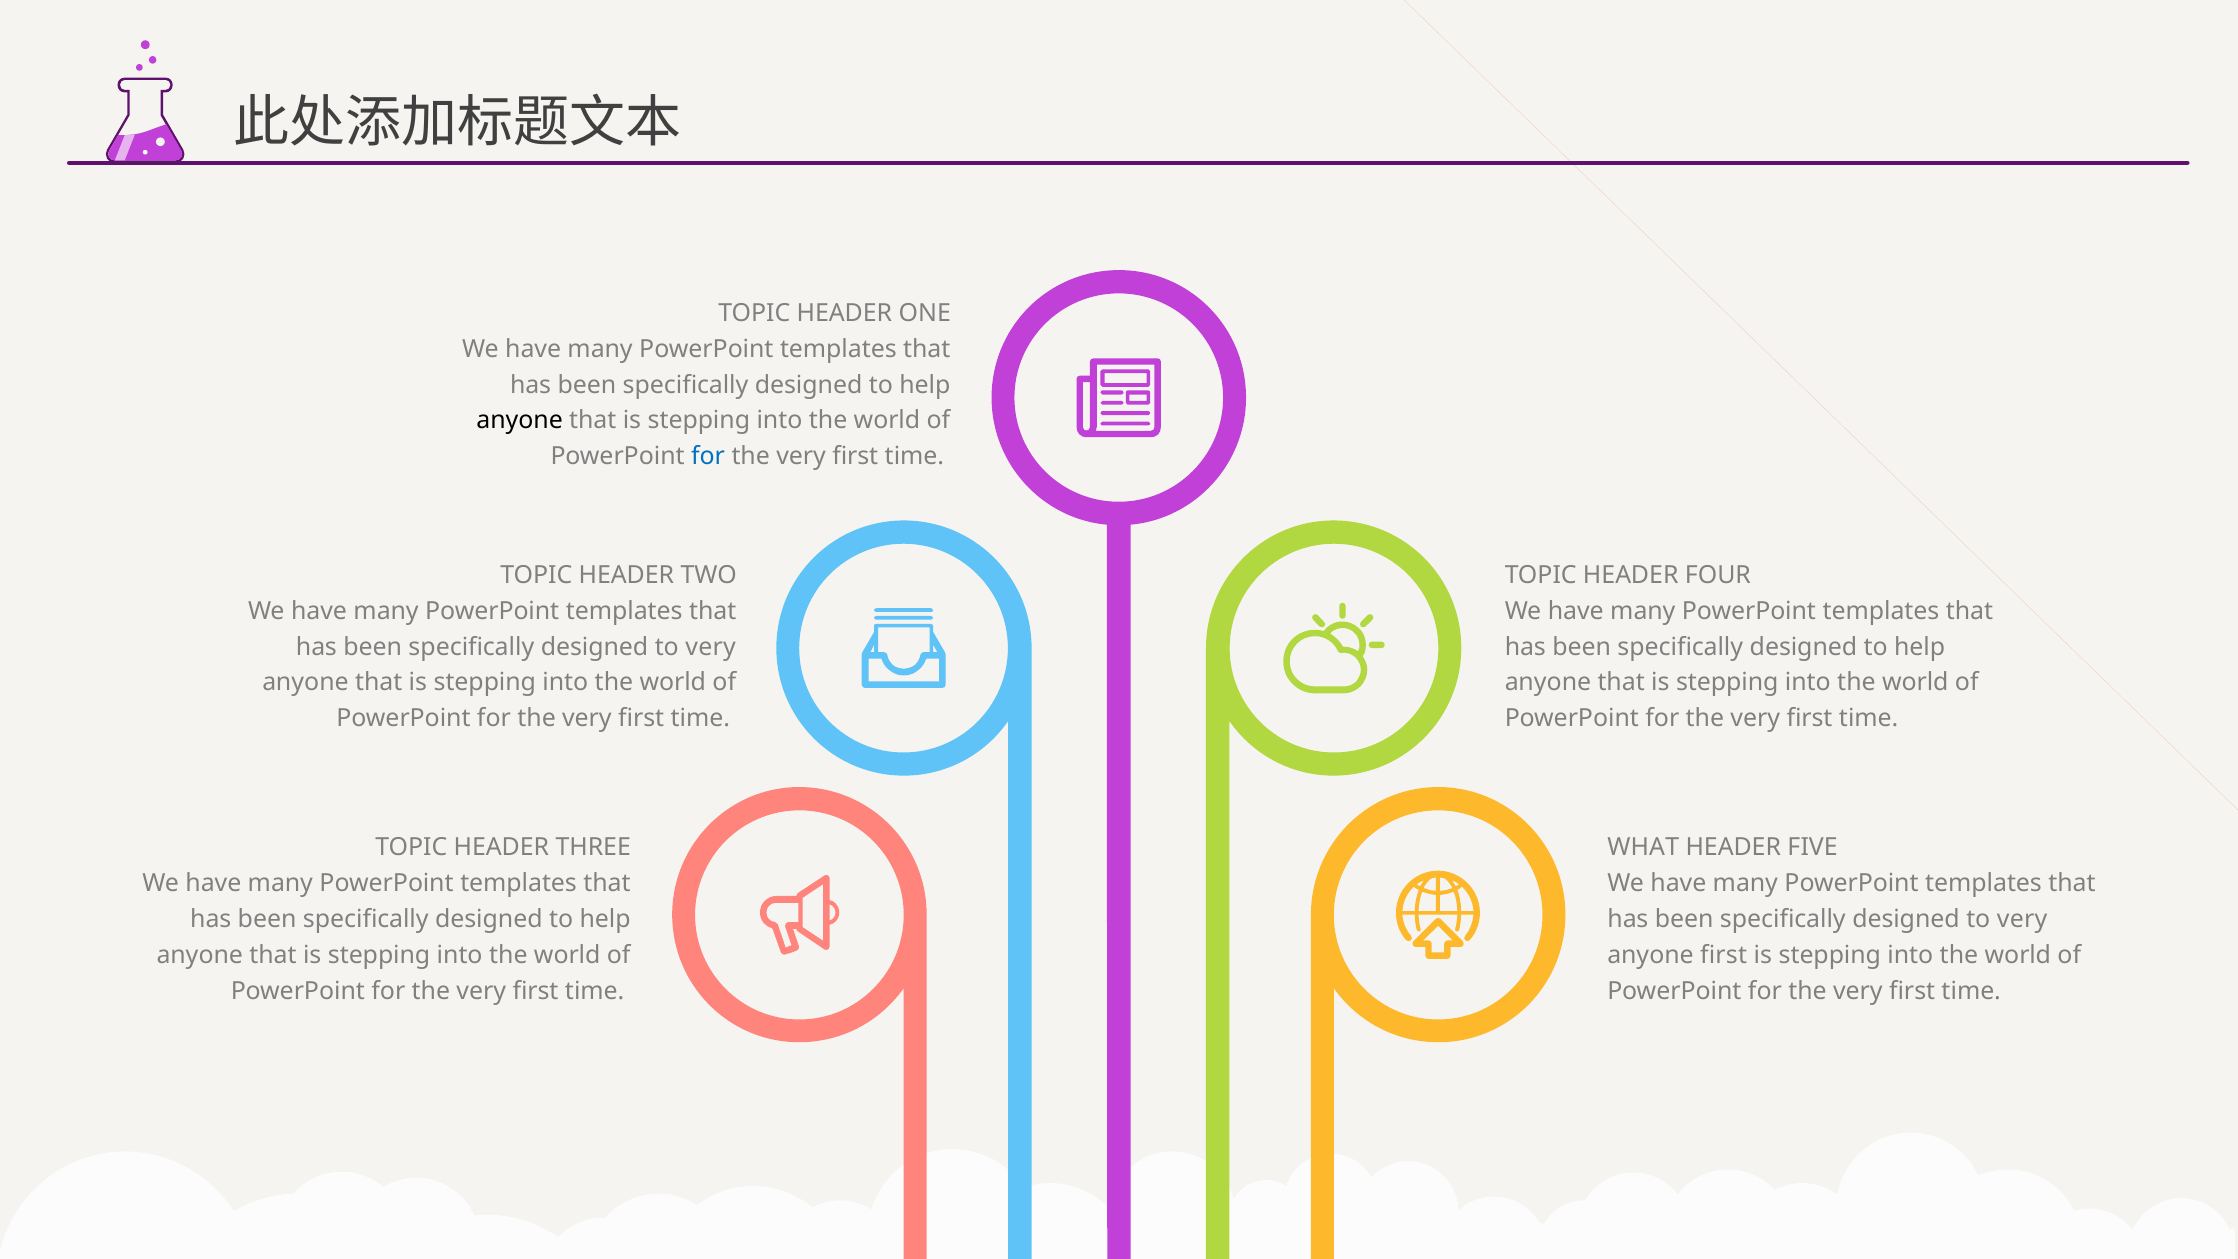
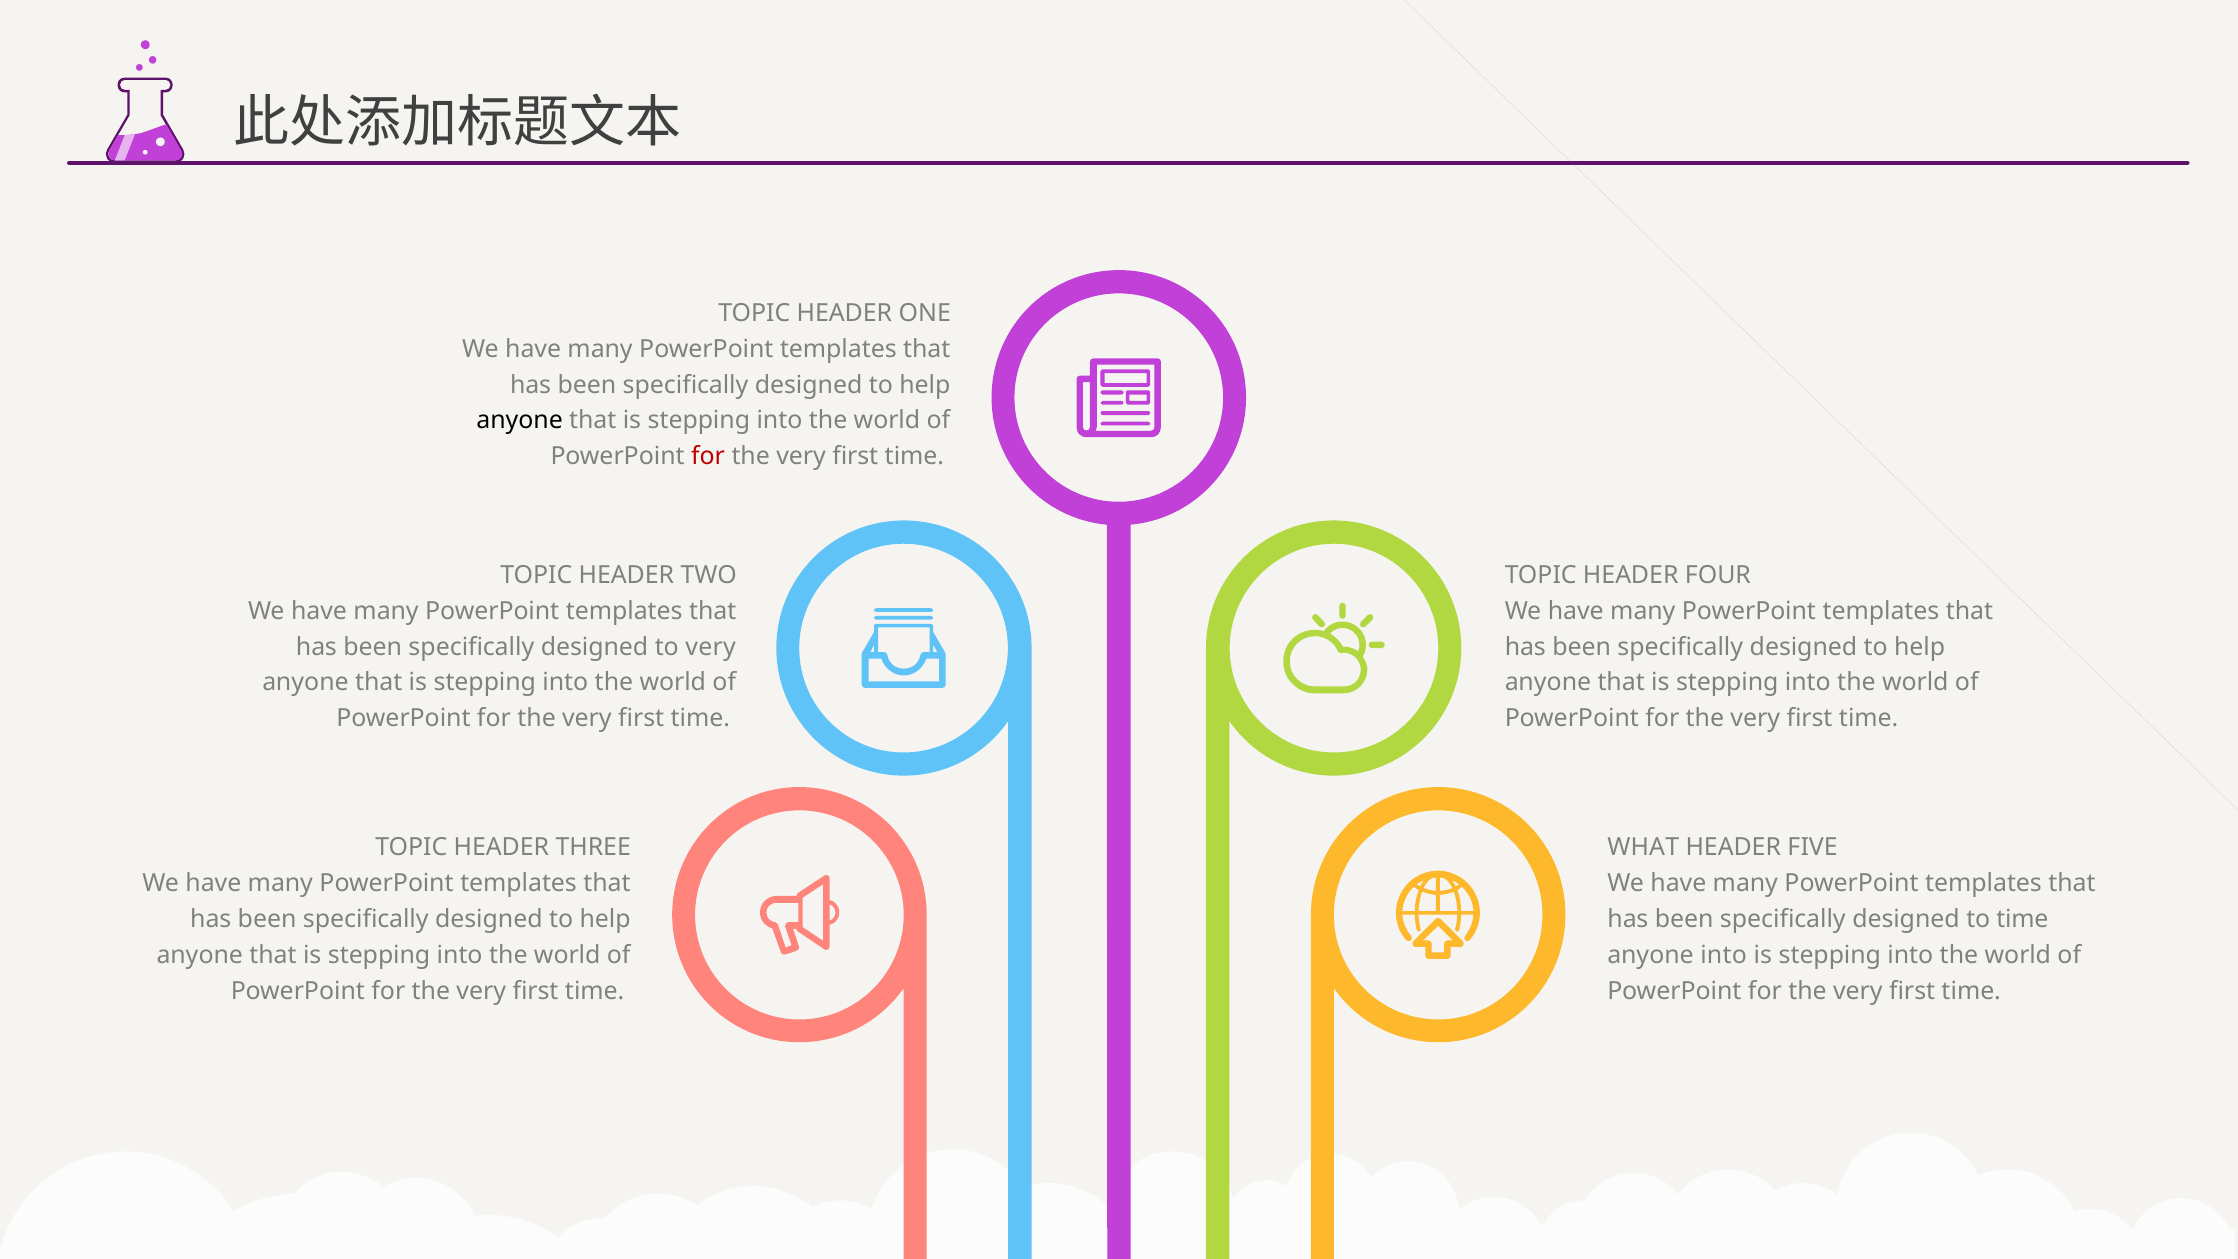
for colour: blue -> red (708, 456)
very: very -> time (2022, 919)
anyone first: first -> into (1724, 955)
